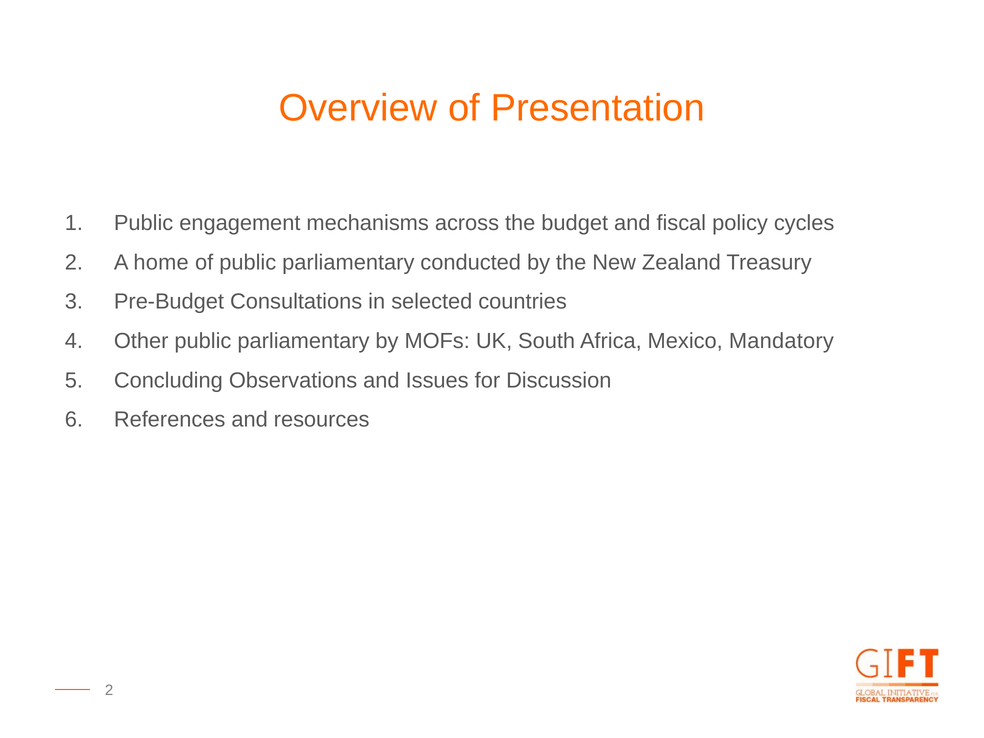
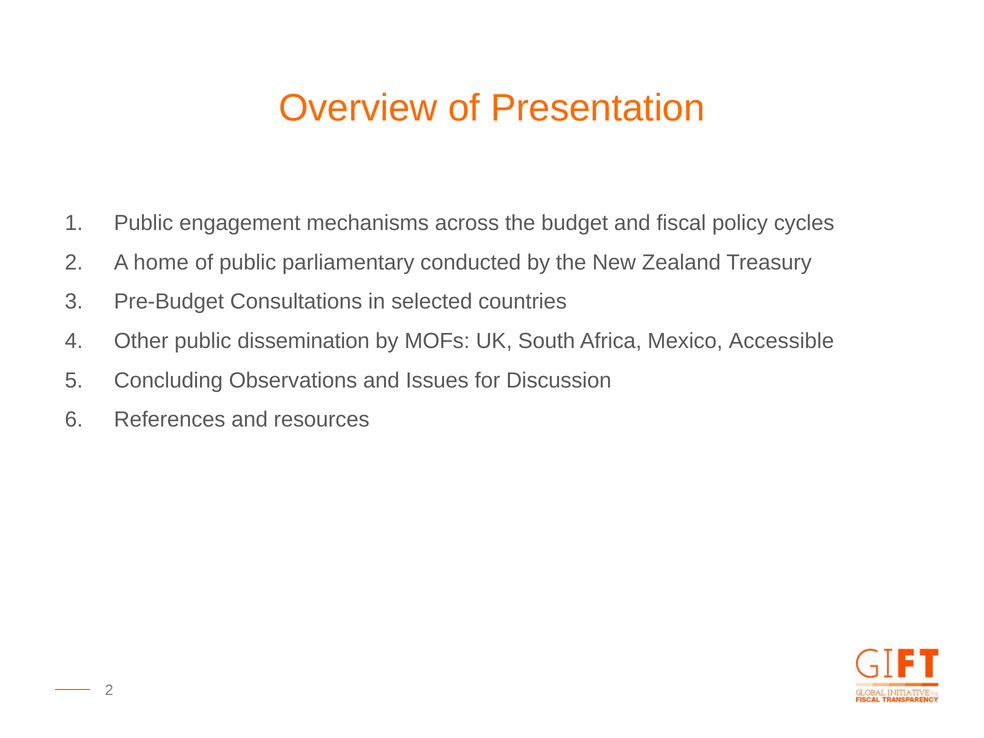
Other public parliamentary: parliamentary -> dissemination (304, 341)
Mandatory: Mandatory -> Accessible (781, 341)
